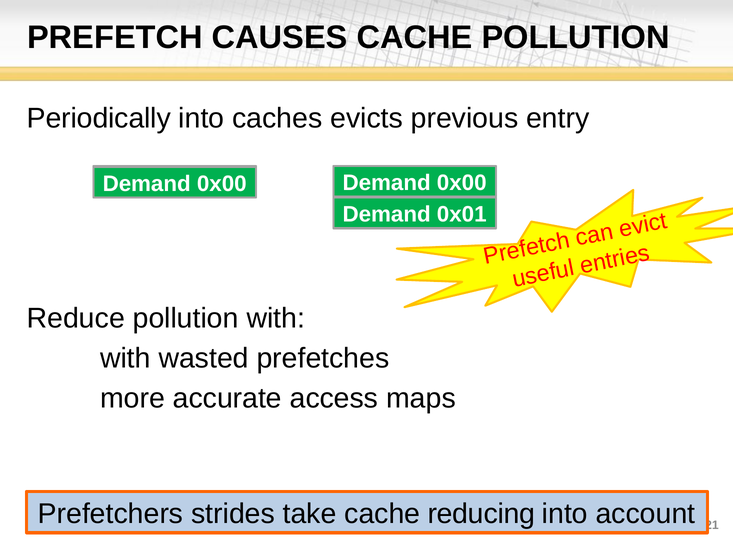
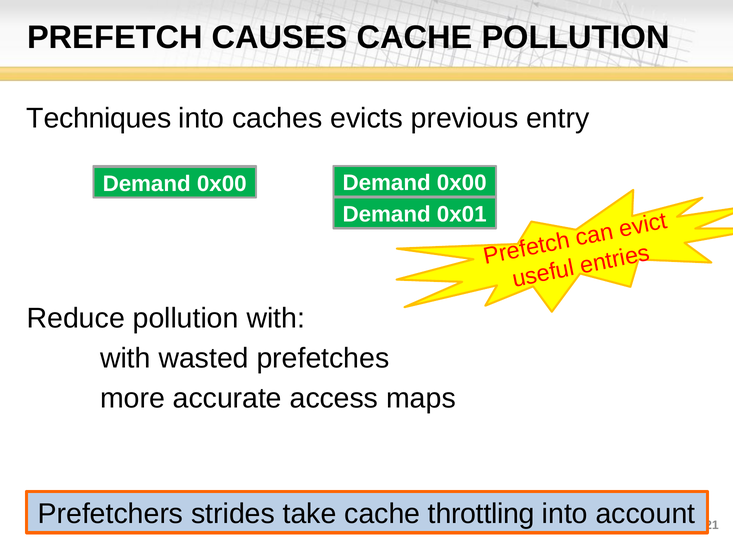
Periodically: Periodically -> Techniques (99, 118)
reducing: reducing -> throttling (481, 514)
